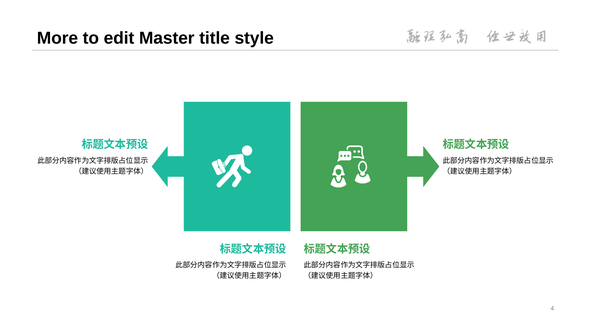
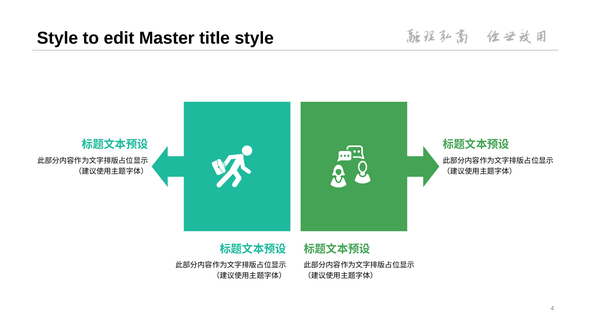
More: More -> Style (57, 38)
